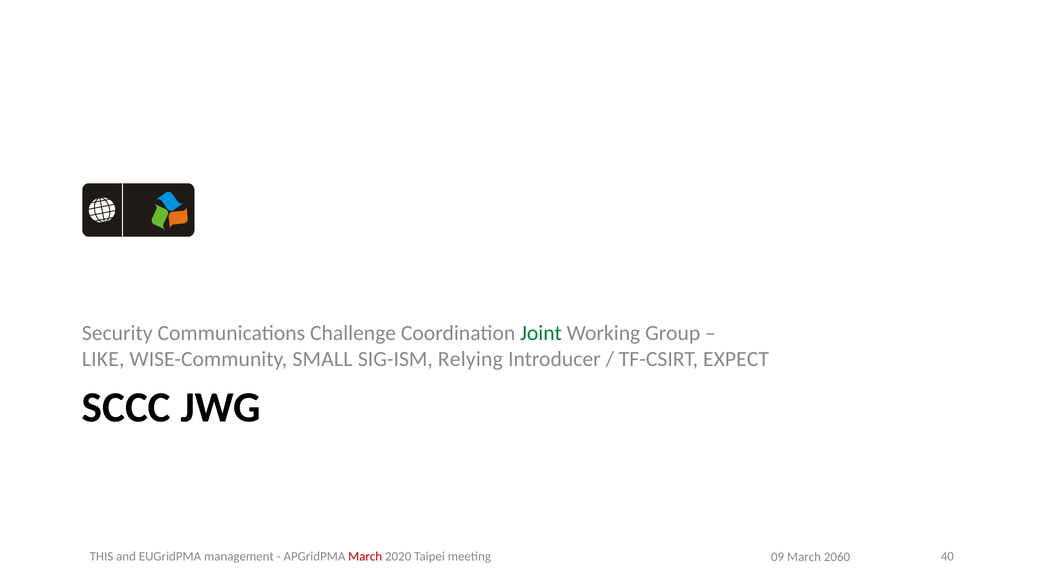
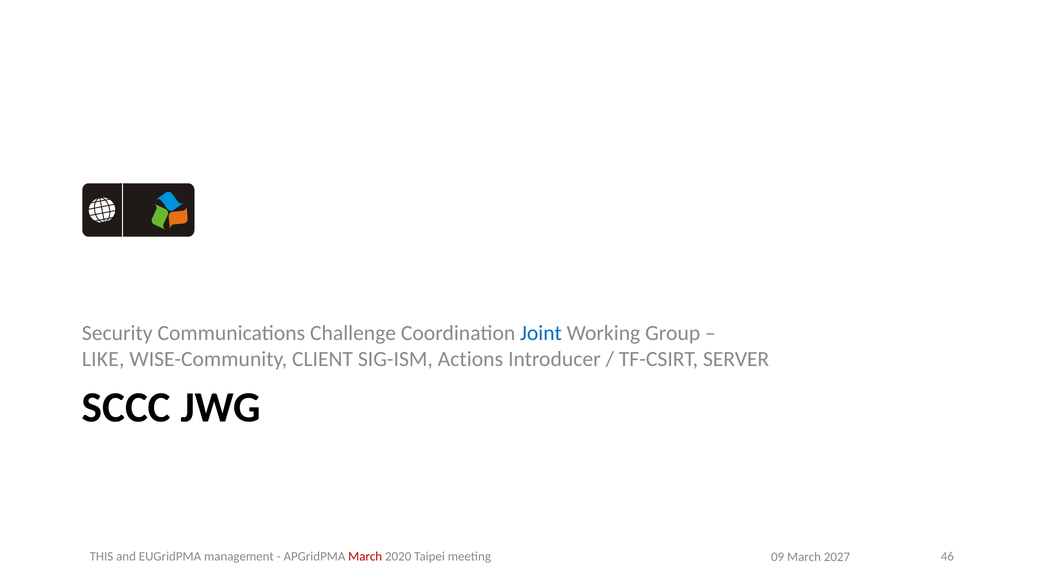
Joint colour: green -> blue (541, 334)
SMALL: SMALL -> CLIENT (323, 359)
Relying: Relying -> Actions (470, 359)
EXPECT: EXPECT -> SERVER (736, 359)
40: 40 -> 46 (947, 557)
2060: 2060 -> 2027 (837, 557)
